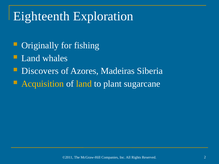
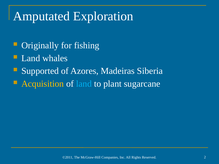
Eighteenth: Eighteenth -> Amputated (42, 16)
Discovers: Discovers -> Supported (40, 71)
land colour: yellow -> light blue (84, 84)
